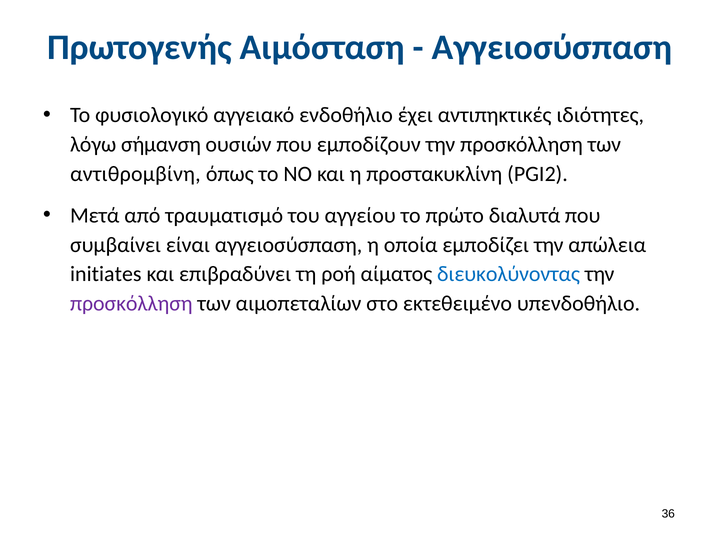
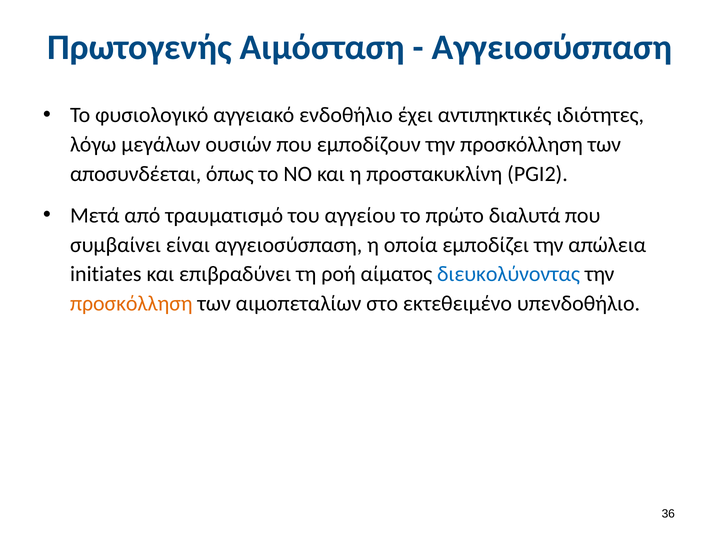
σήμανση: σήμανση -> μεγάλων (161, 145)
αντιθρομβίνη: αντιθρομβίνη -> αποσυνδέεται (136, 174)
προσκόλληση colour: purple -> orange (131, 304)
